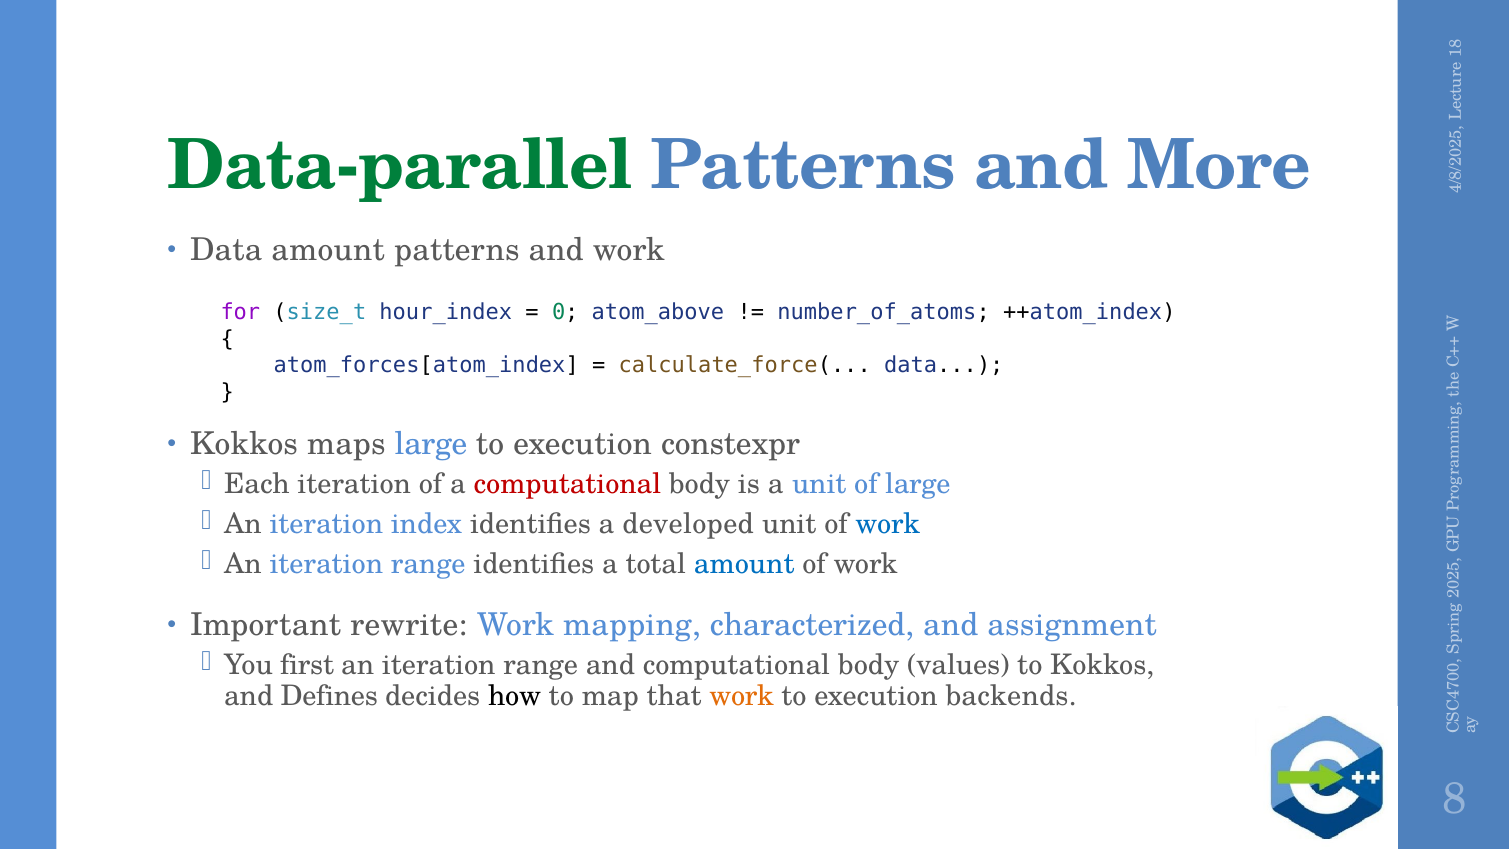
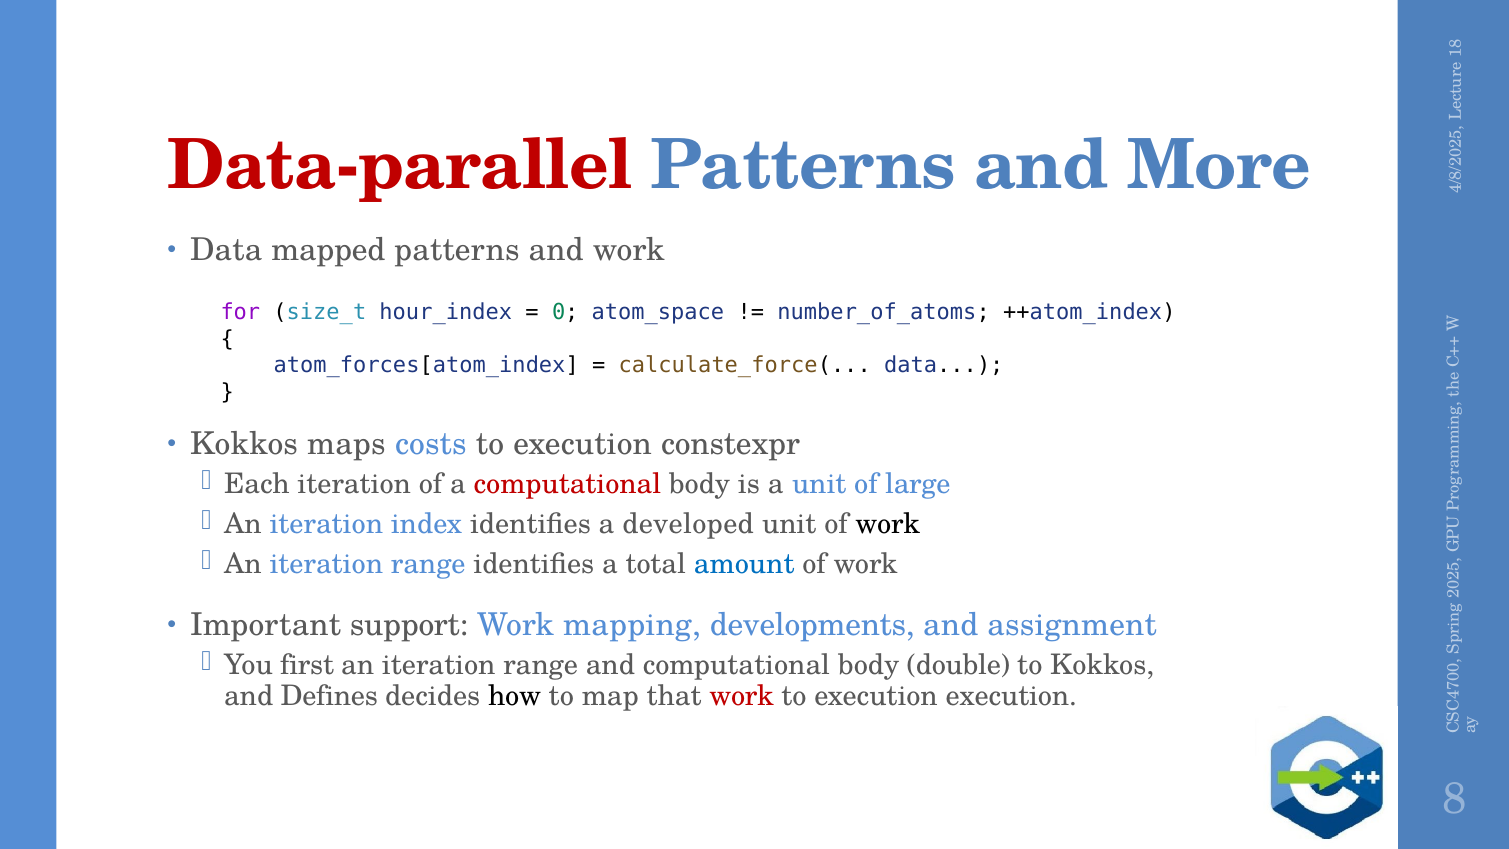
Data-parallel colour: green -> red (400, 166)
Data amount: amount -> mapped (328, 250)
atom_above: atom_above -> atom_space (658, 312)
maps large: large -> costs (431, 444)
work colour: blue -> black (888, 524)
rewrite: rewrite -> support (409, 625)
characterized: characterized -> developments (812, 625)
values: values -> double (958, 665)
work colour: orange -> red (742, 696)
execution backends: backends -> execution (1011, 696)
